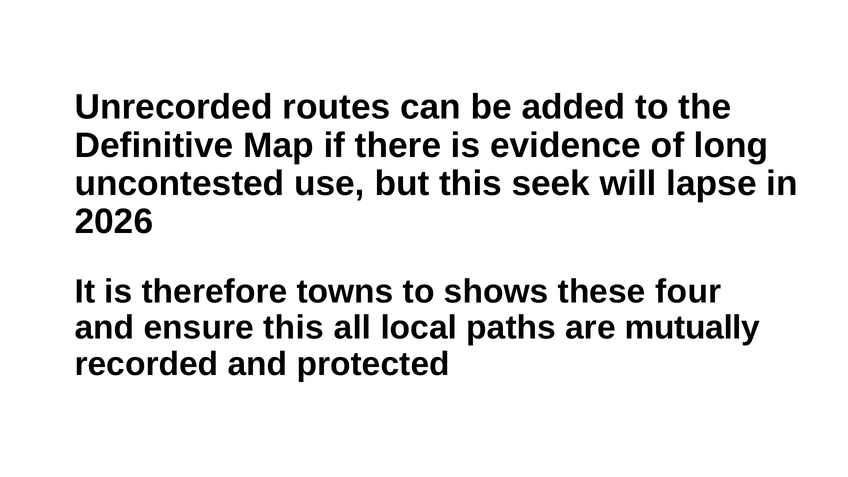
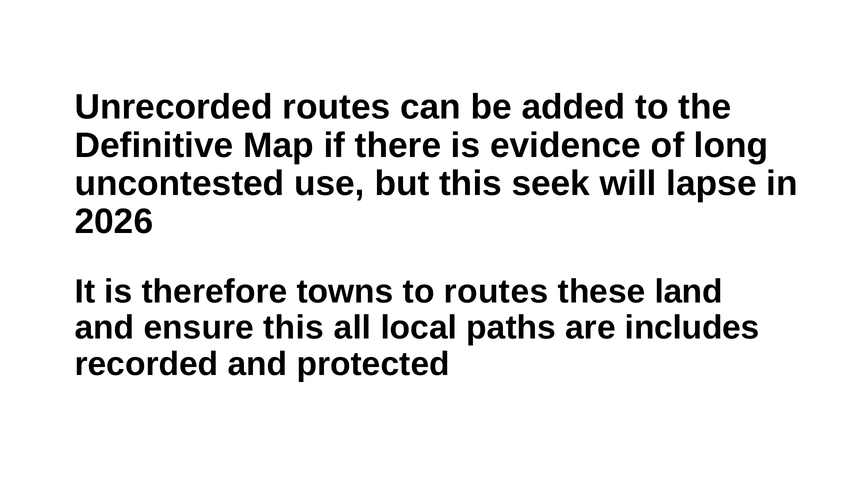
to shows: shows -> routes (496, 292)
four: four -> land (689, 292)
mutually: mutually -> includes (692, 328)
